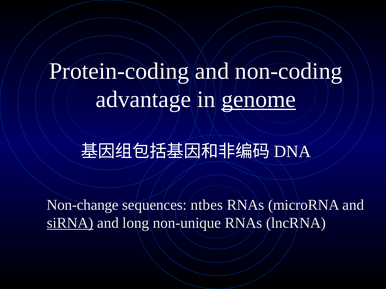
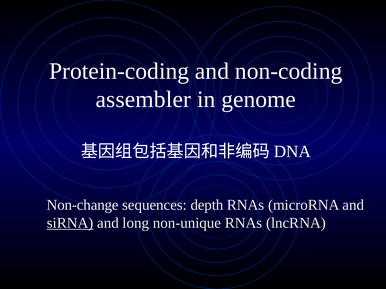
advantage: advantage -> assembler (143, 99)
genome underline: present -> none (259, 99)
ntbes: ntbes -> depth (207, 205)
